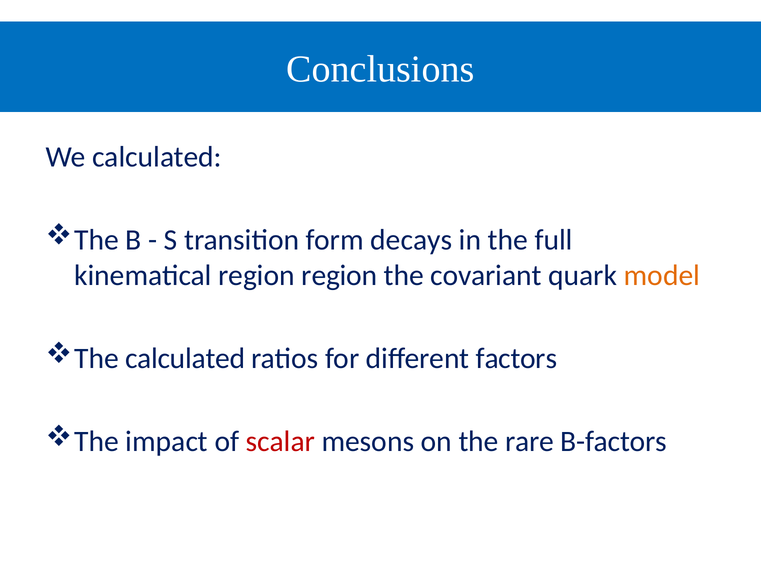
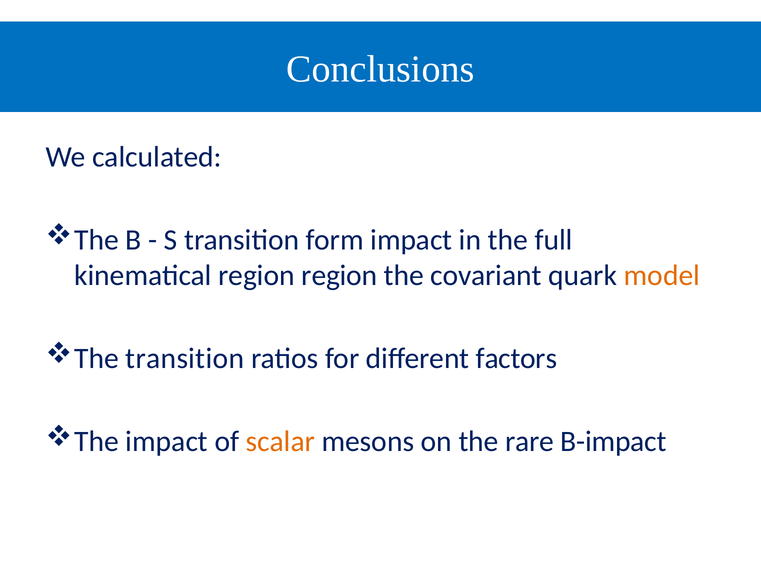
form decays: decays -> impact (411, 240)
The calculated: calculated -> transition (185, 358)
scalar colour: red -> orange (280, 441)
B-factors: B-factors -> B-impact (614, 441)
